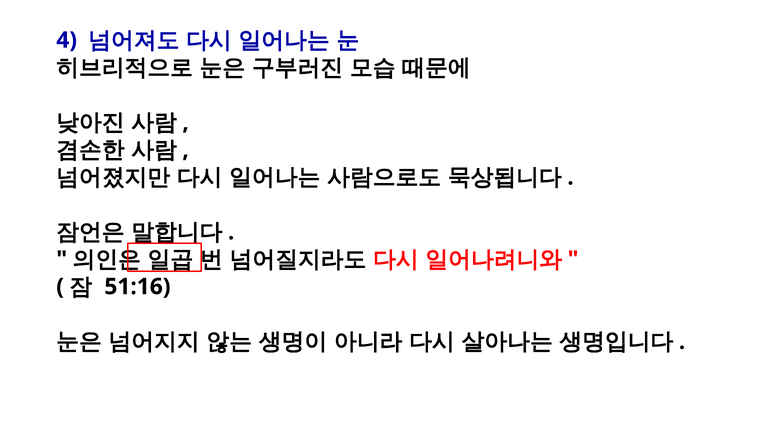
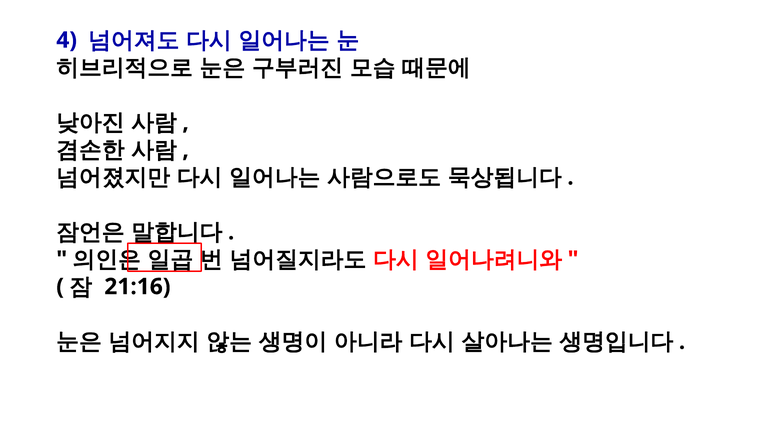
51:16: 51:16 -> 21:16 (137, 287)
